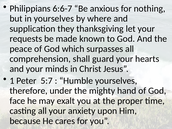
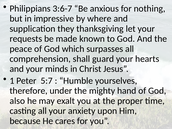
6:6-7: 6:6-7 -> 3:6-7 (62, 9)
in yourselves: yourselves -> impressive (54, 19)
face: face -> also (17, 101)
